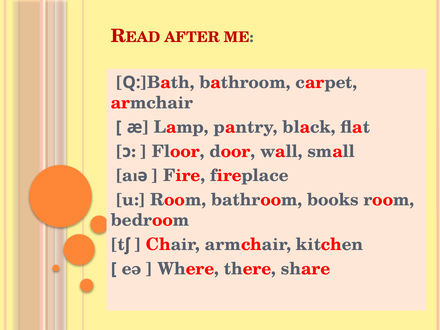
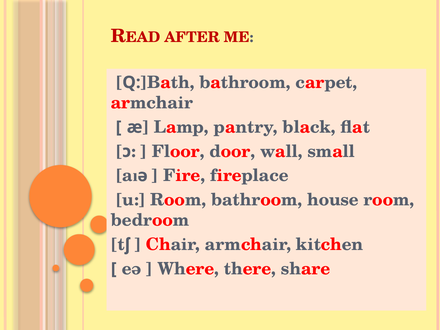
books: books -> house (333, 200)
